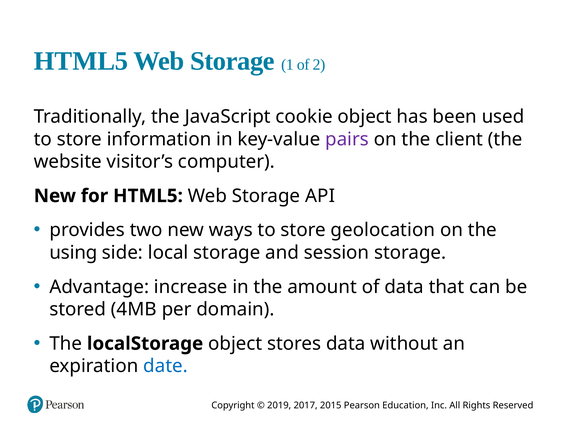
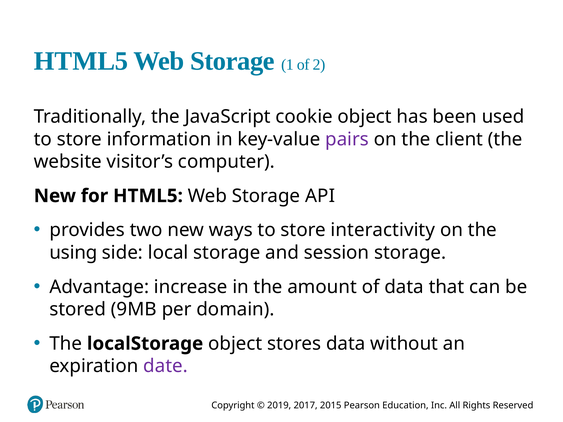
geolocation: geolocation -> interactivity (383, 230)
4: 4 -> 9 (119, 310)
date colour: blue -> purple (166, 366)
